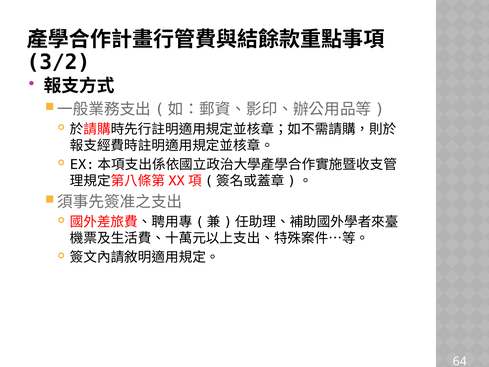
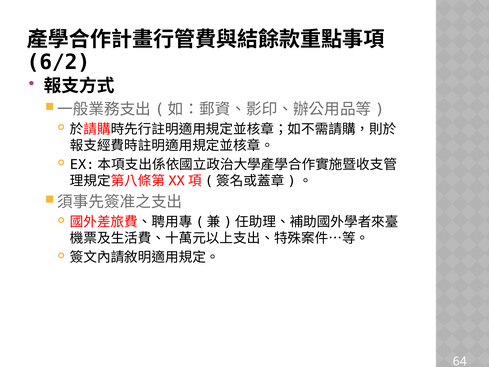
3/2: 3/2 -> 6/2 (59, 62)
